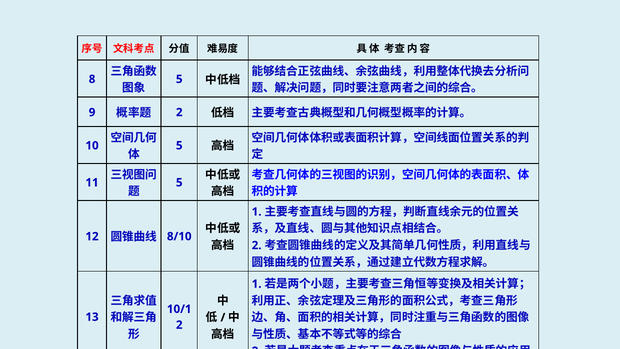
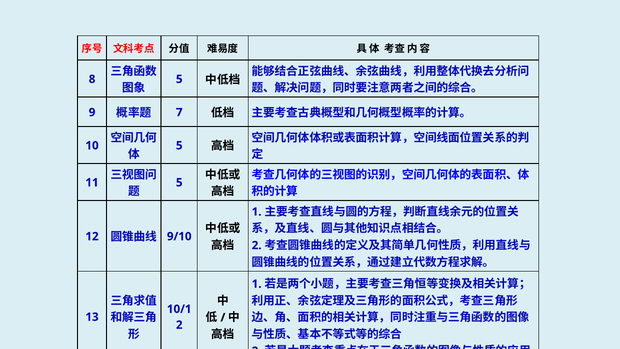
2: 2 -> 7 (179, 112)
8/10: 8/10 -> 9/10 (179, 236)
